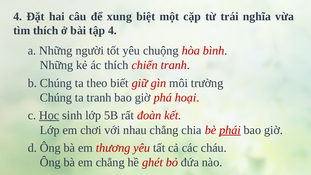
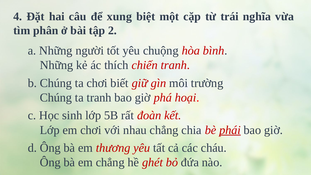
tìm thích: thích -> phân (46, 31)
tập 4: 4 -> 2 (112, 31)
ta theo: theo -> chơi (97, 83)
Học underline: present -> none (49, 115)
